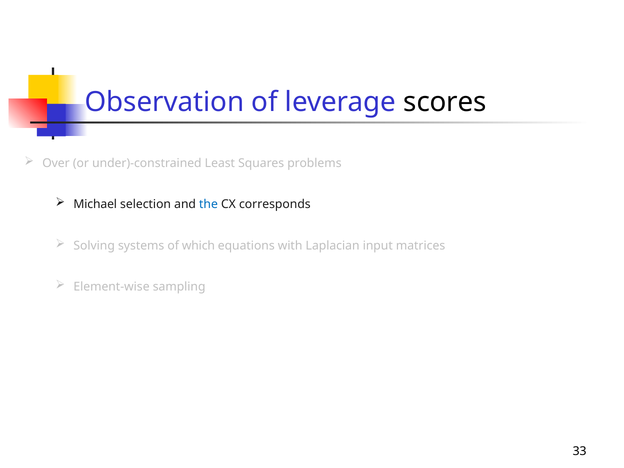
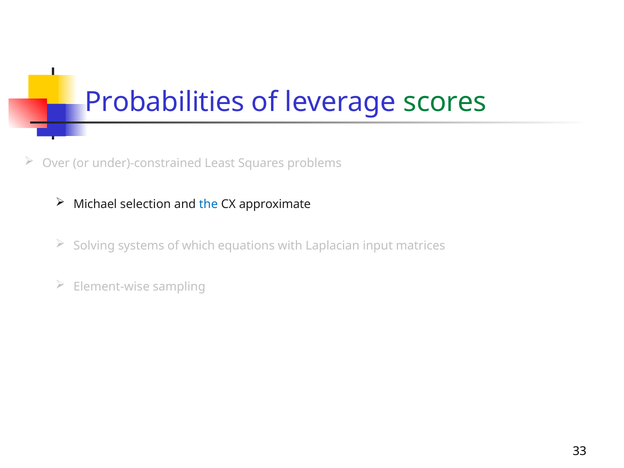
Observation: Observation -> Probabilities (165, 102)
scores colour: black -> green (445, 102)
corresponds: corresponds -> approximate (275, 204)
